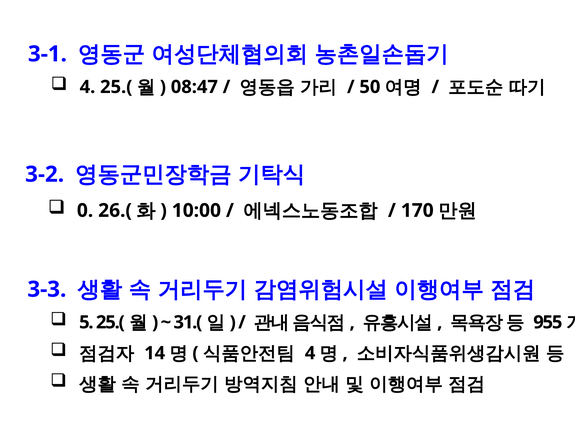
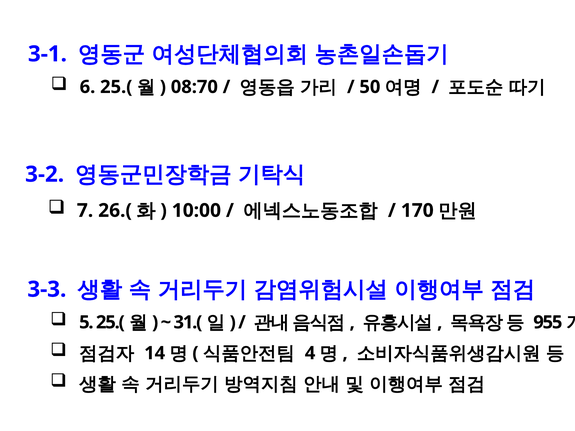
4: 4 -> 6 (87, 87)
08:47: 08:47 -> 08:70 (194, 87)
0: 0 -> 7 (85, 211)
